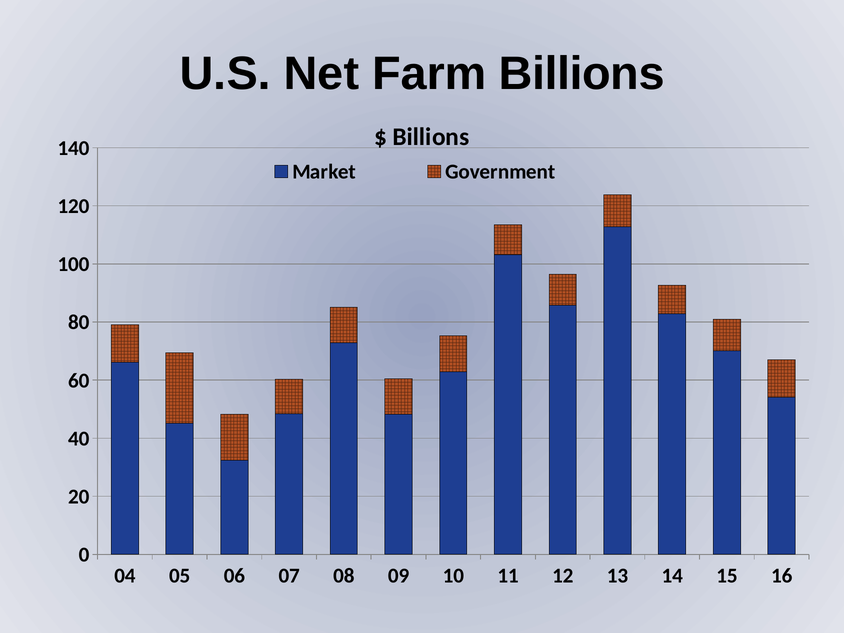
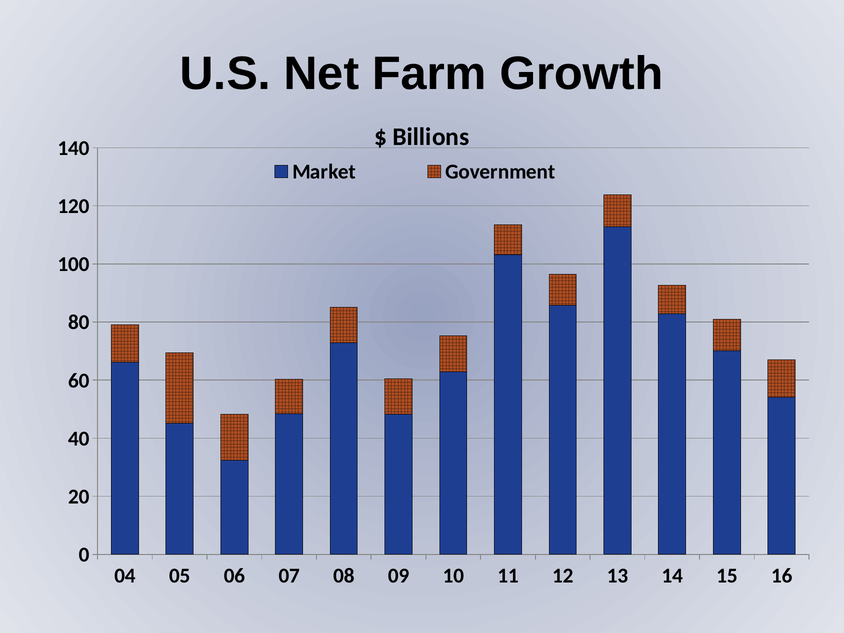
Farm Billions: Billions -> Growth (582, 74)
